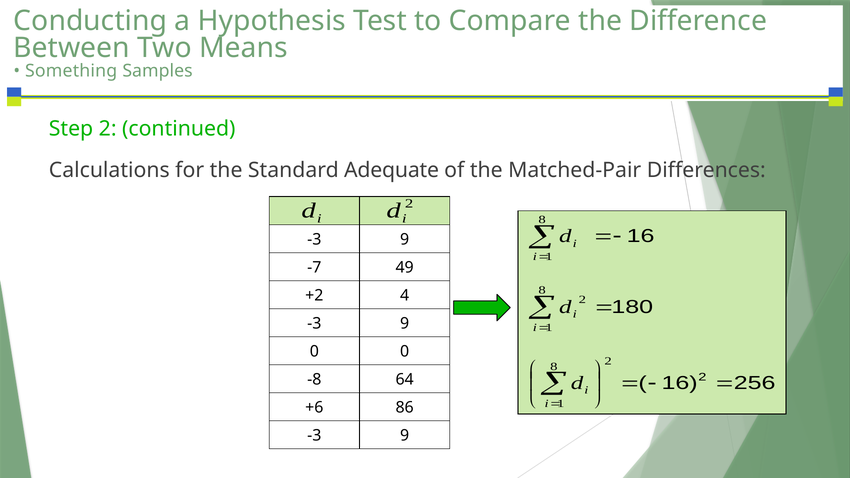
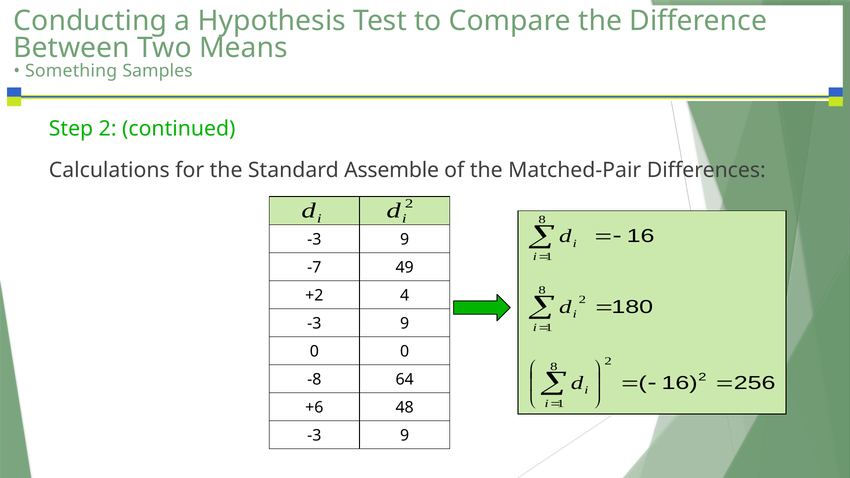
Adequate: Adequate -> Assemble (392, 170)
86: 86 -> 48 (405, 408)
